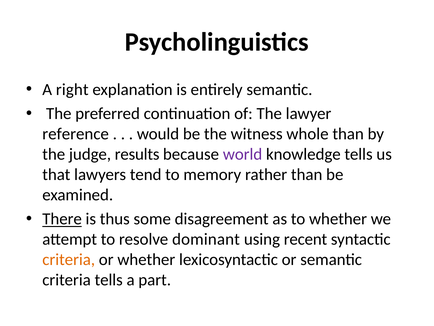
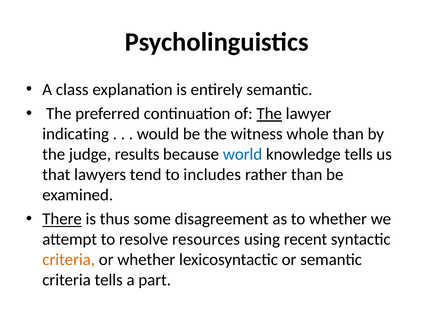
right: right -> class (72, 89)
The underline: none -> present (269, 114)
reference: reference -> indicating (76, 134)
world colour: purple -> blue (243, 154)
memory: memory -> includes (212, 174)
dominant: dominant -> resources (206, 239)
